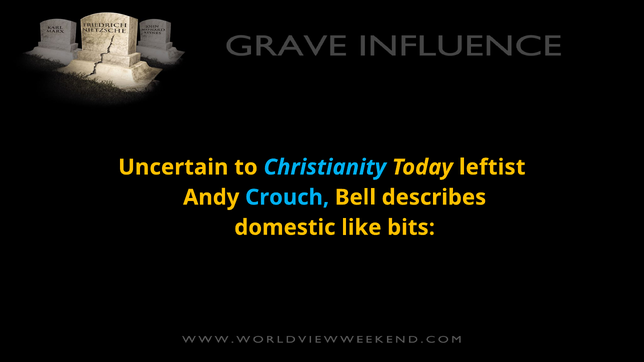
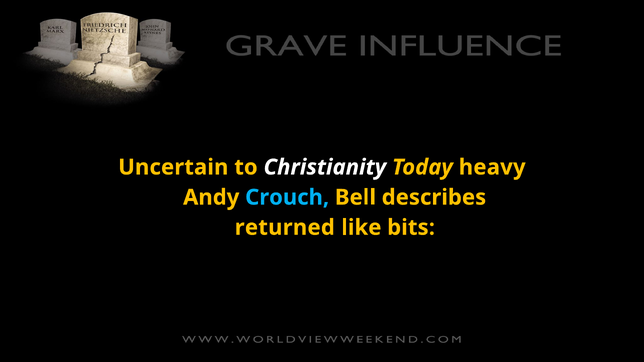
Christianity colour: light blue -> white (325, 167)
leftist: leftist -> heavy (492, 167)
domestic: domestic -> returned (285, 228)
